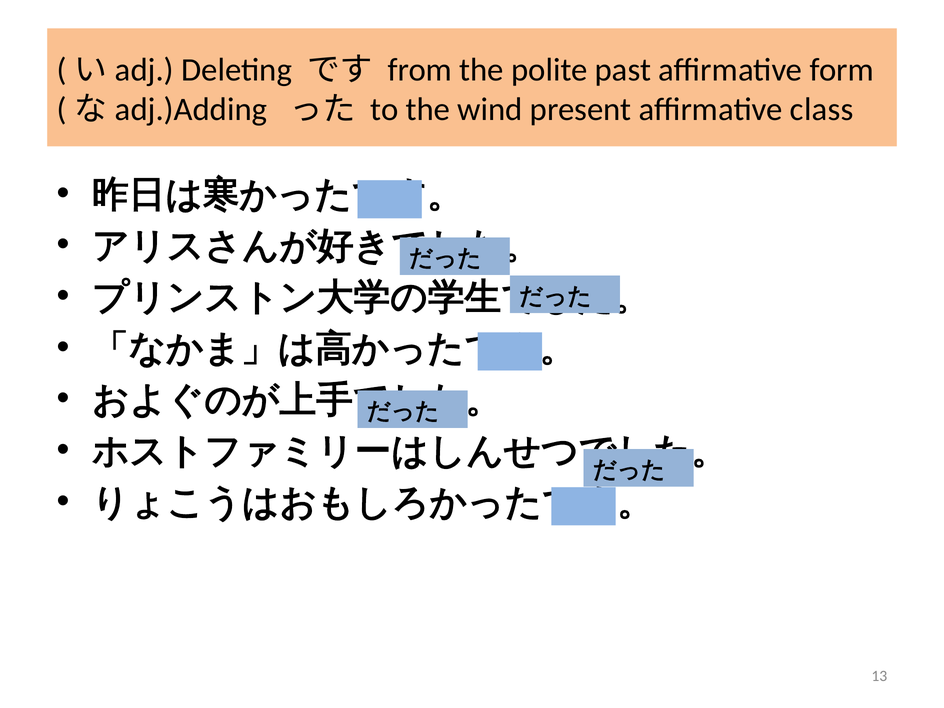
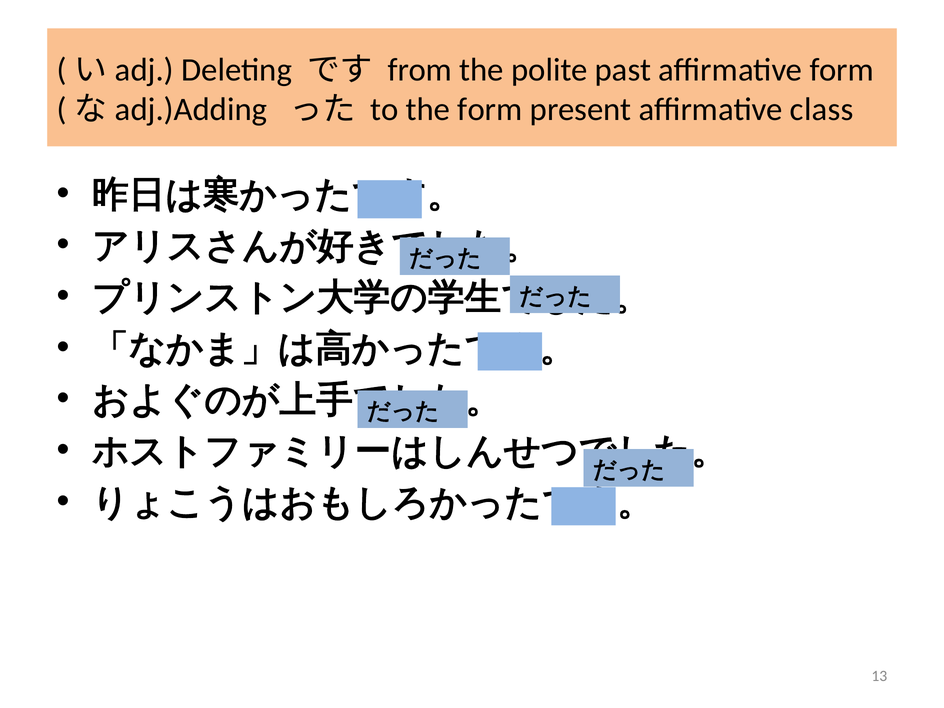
the wind: wind -> form (490, 109)
